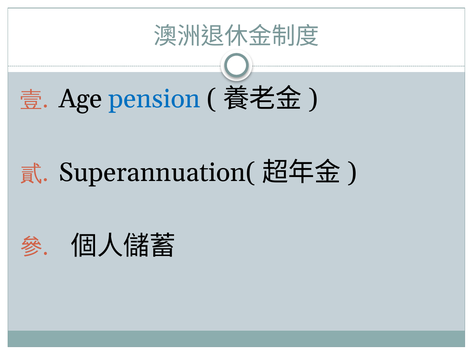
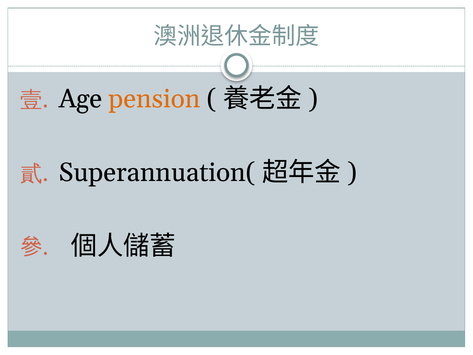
pension colour: blue -> orange (155, 99)
